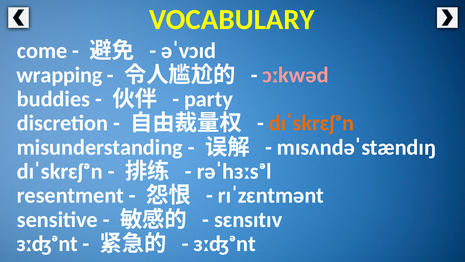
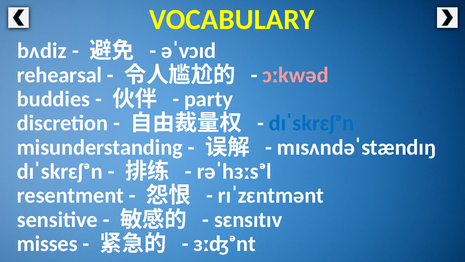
come: come -> bʌdiz (42, 51)
wrapping: wrapping -> rehearsal (59, 75)
dɪˈskrɛʃᵊn colour: orange -> blue (312, 123)
ɜːʤᵊnt: ɜːʤᵊnt -> misses (47, 243)
